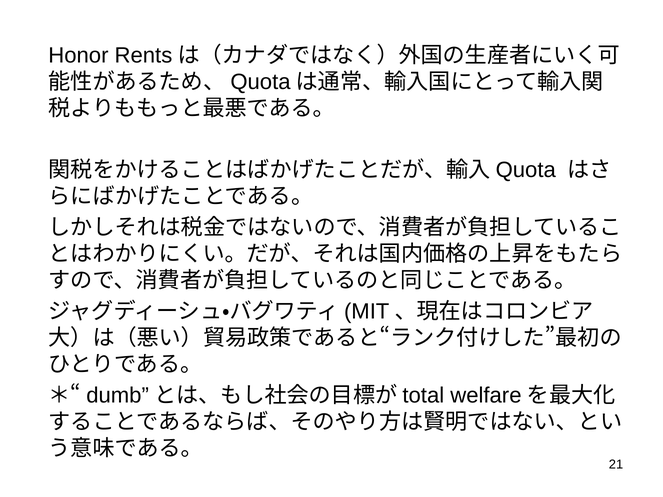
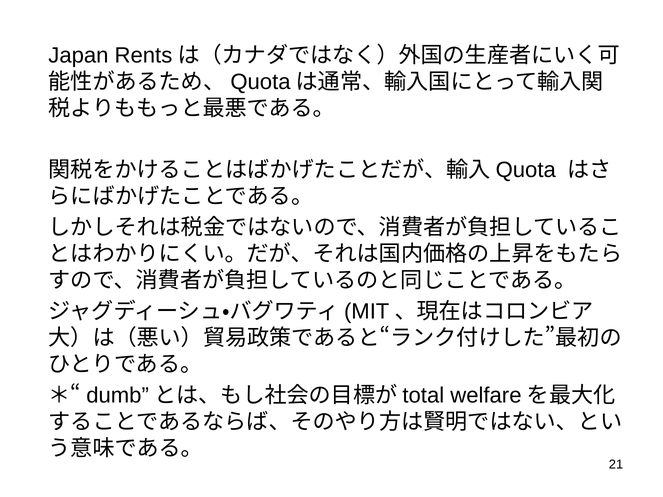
Honor: Honor -> Japan (78, 55)
